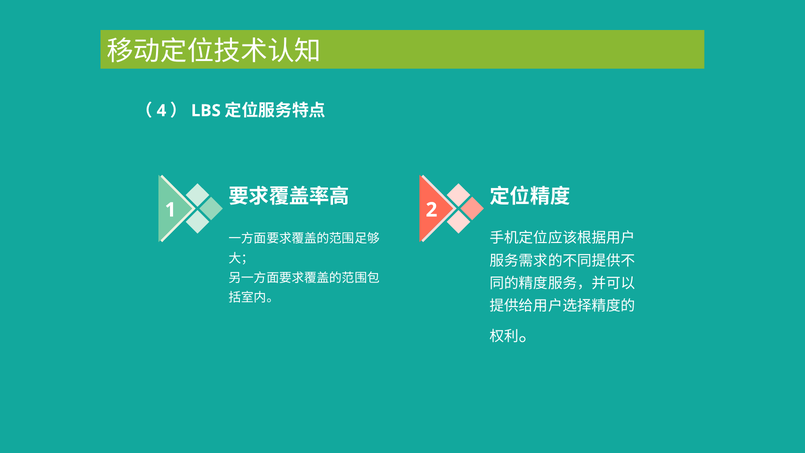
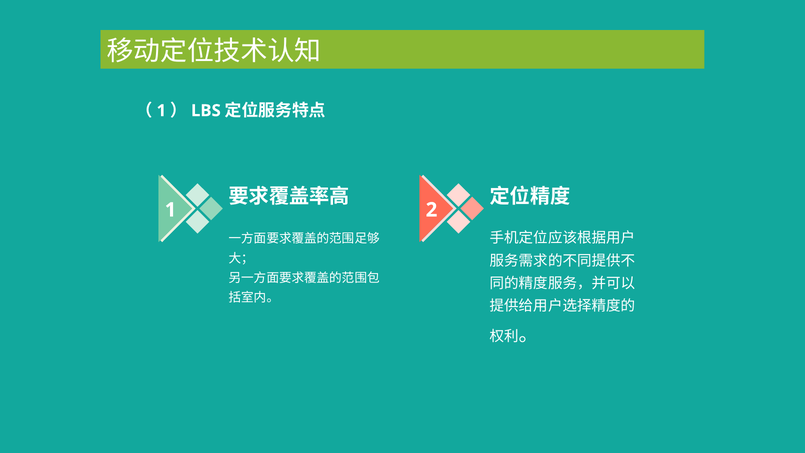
4: 4 -> 1 (161, 111)
